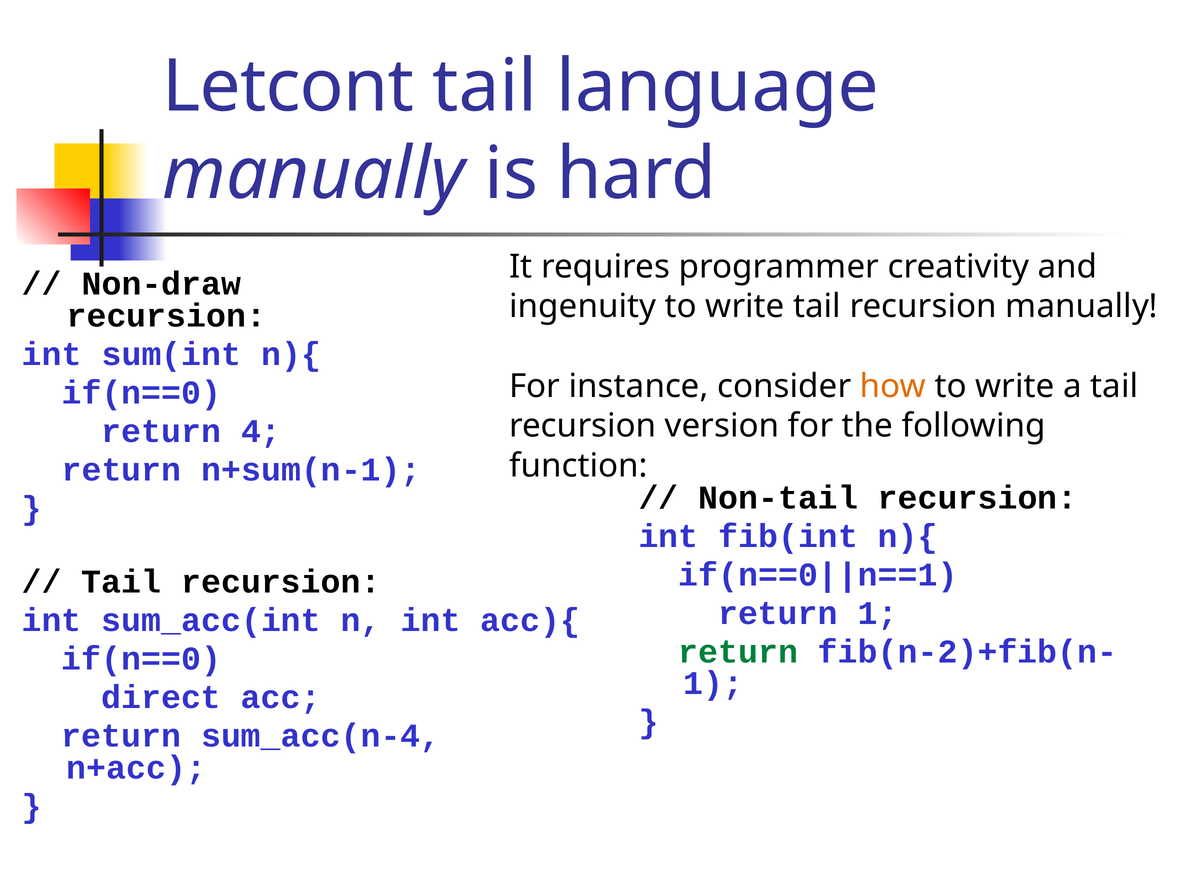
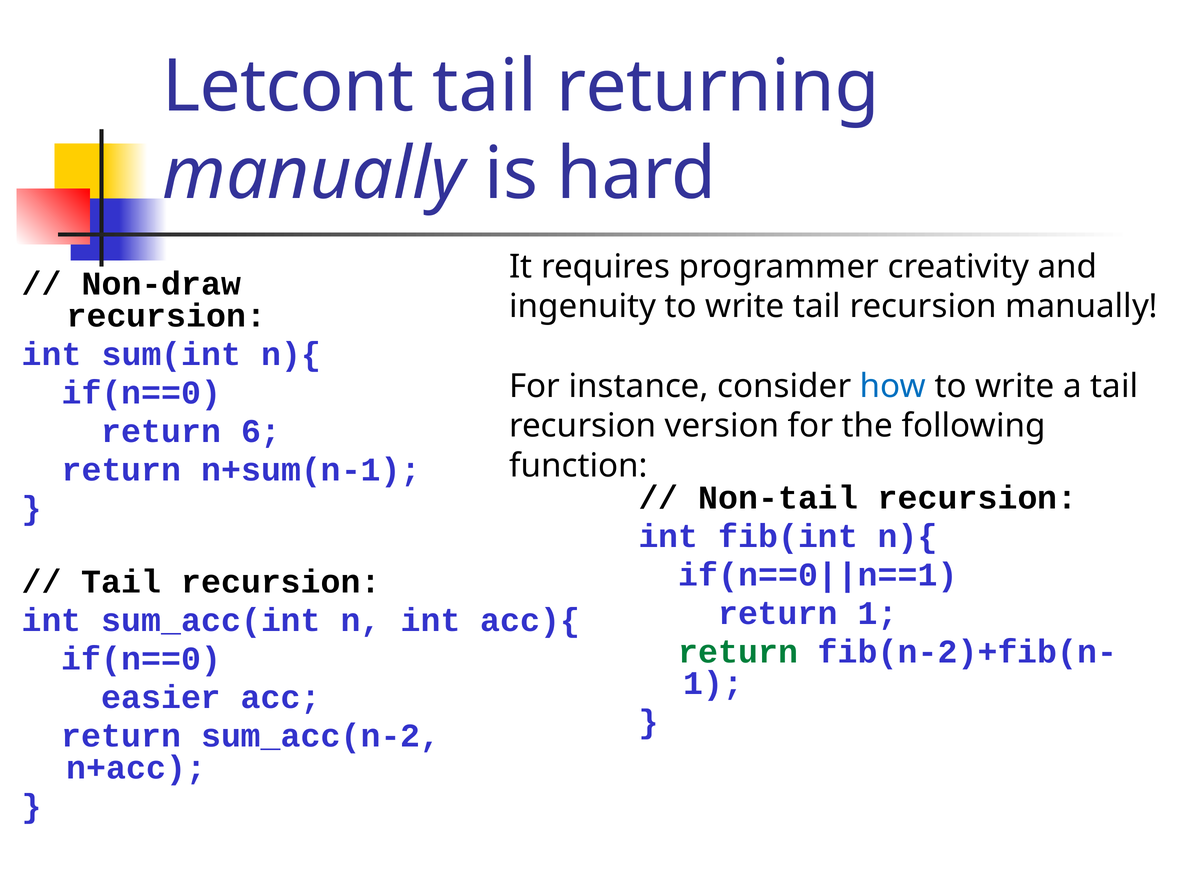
language: language -> returning (718, 87)
how colour: orange -> blue (893, 386)
4: 4 -> 6 (261, 431)
direct: direct -> easier (161, 698)
sum_acc(n-4: sum_acc(n-4 -> sum_acc(n-2 (321, 736)
